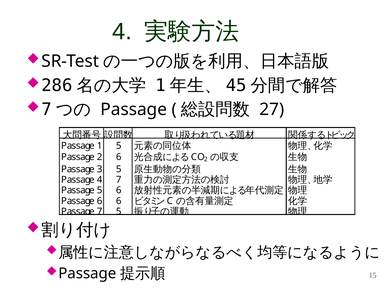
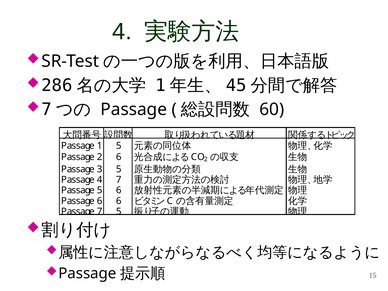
27: 27 -> 60 (272, 110)
